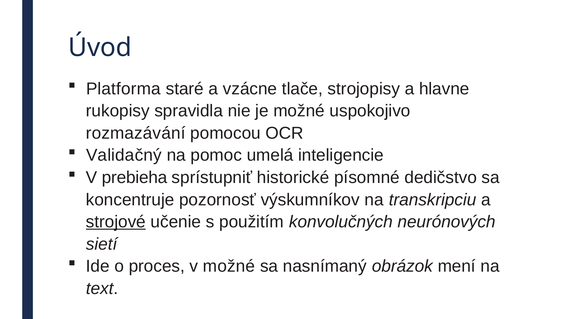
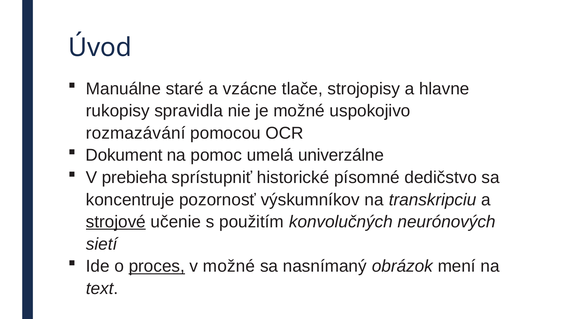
Platforma: Platforma -> Manuálne (123, 89)
Validačný: Validačný -> Dokument (124, 155)
inteligencie: inteligencie -> univerzálne (341, 155)
proces underline: none -> present (157, 266)
